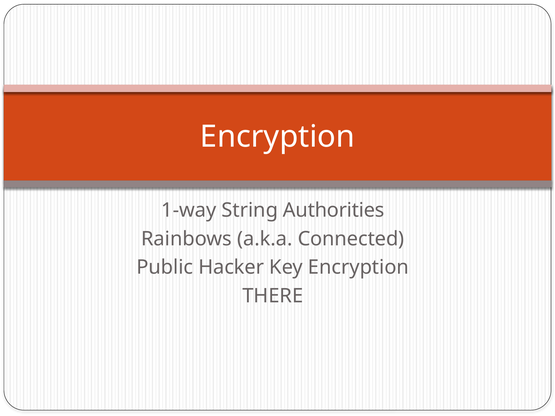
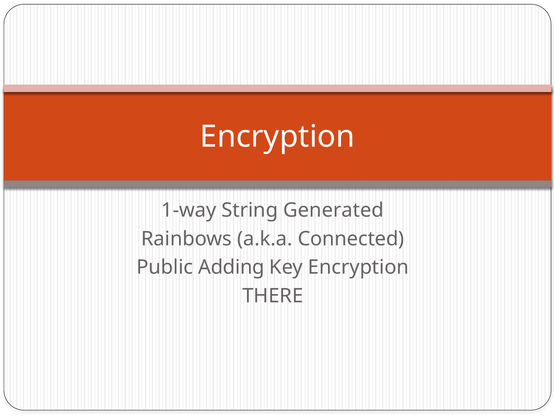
Authorities: Authorities -> Generated (334, 210)
Hacker: Hacker -> Adding (231, 267)
